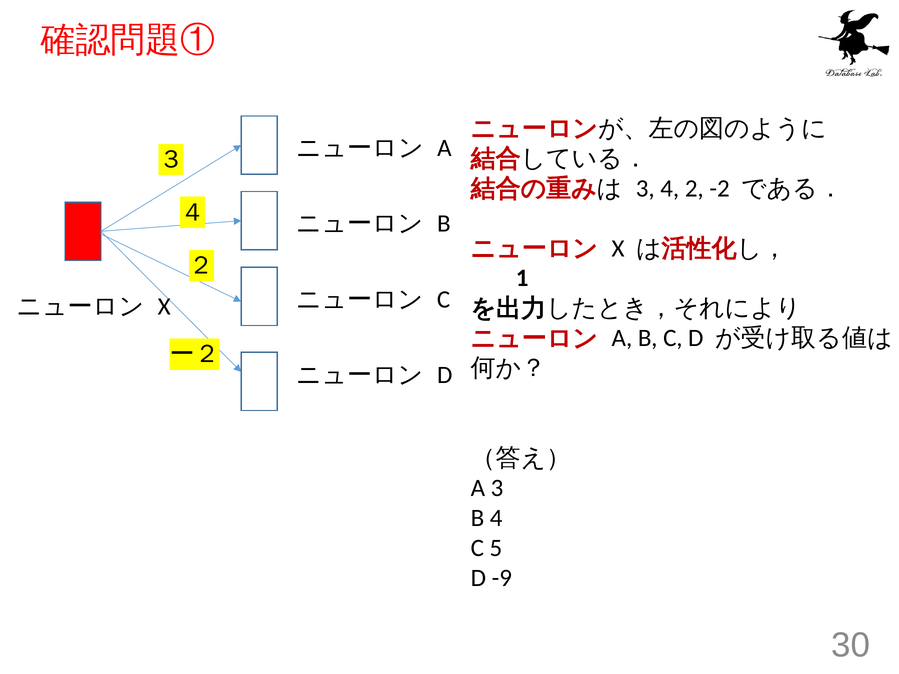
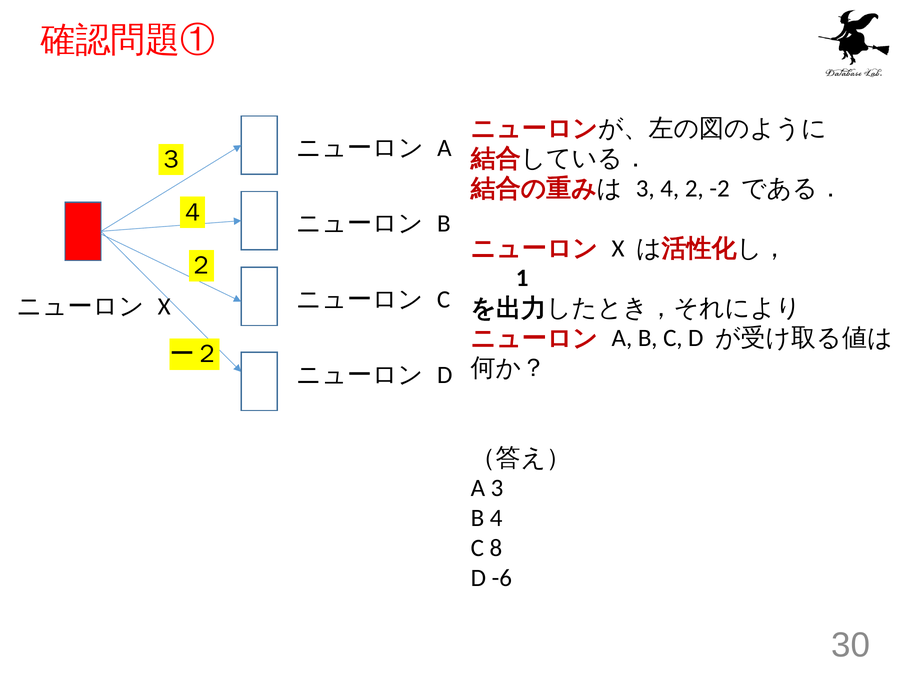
5: 5 -> 8 (496, 548)
-9: -9 -> -6 (502, 578)
